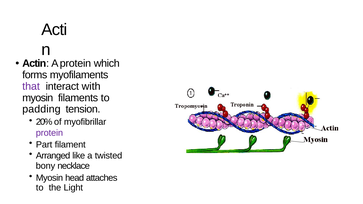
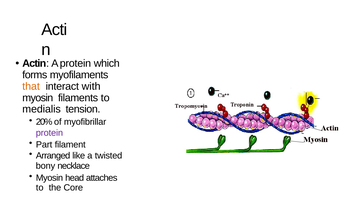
that colour: purple -> orange (31, 86)
padding: padding -> medialis (42, 109)
Light: Light -> Core (73, 188)
